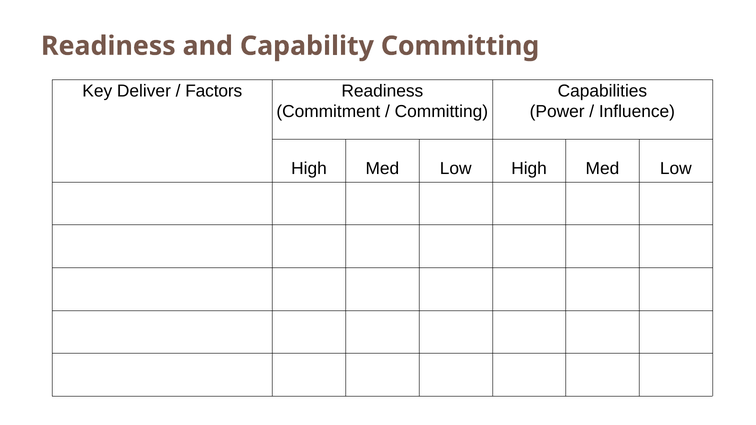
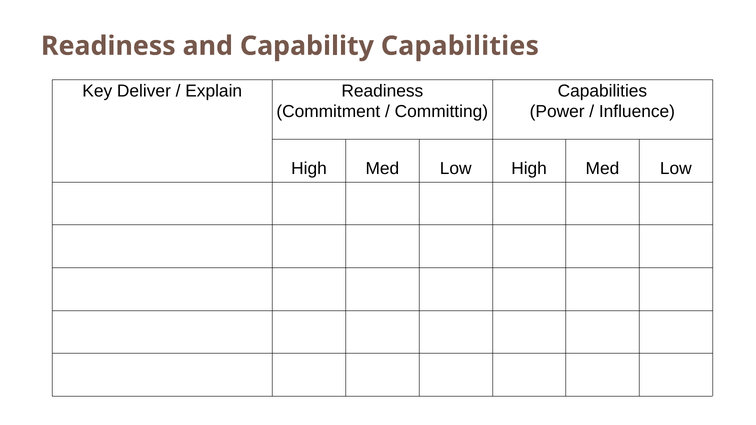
Capability Committing: Committing -> Capabilities (460, 46)
Factors: Factors -> Explain (214, 91)
